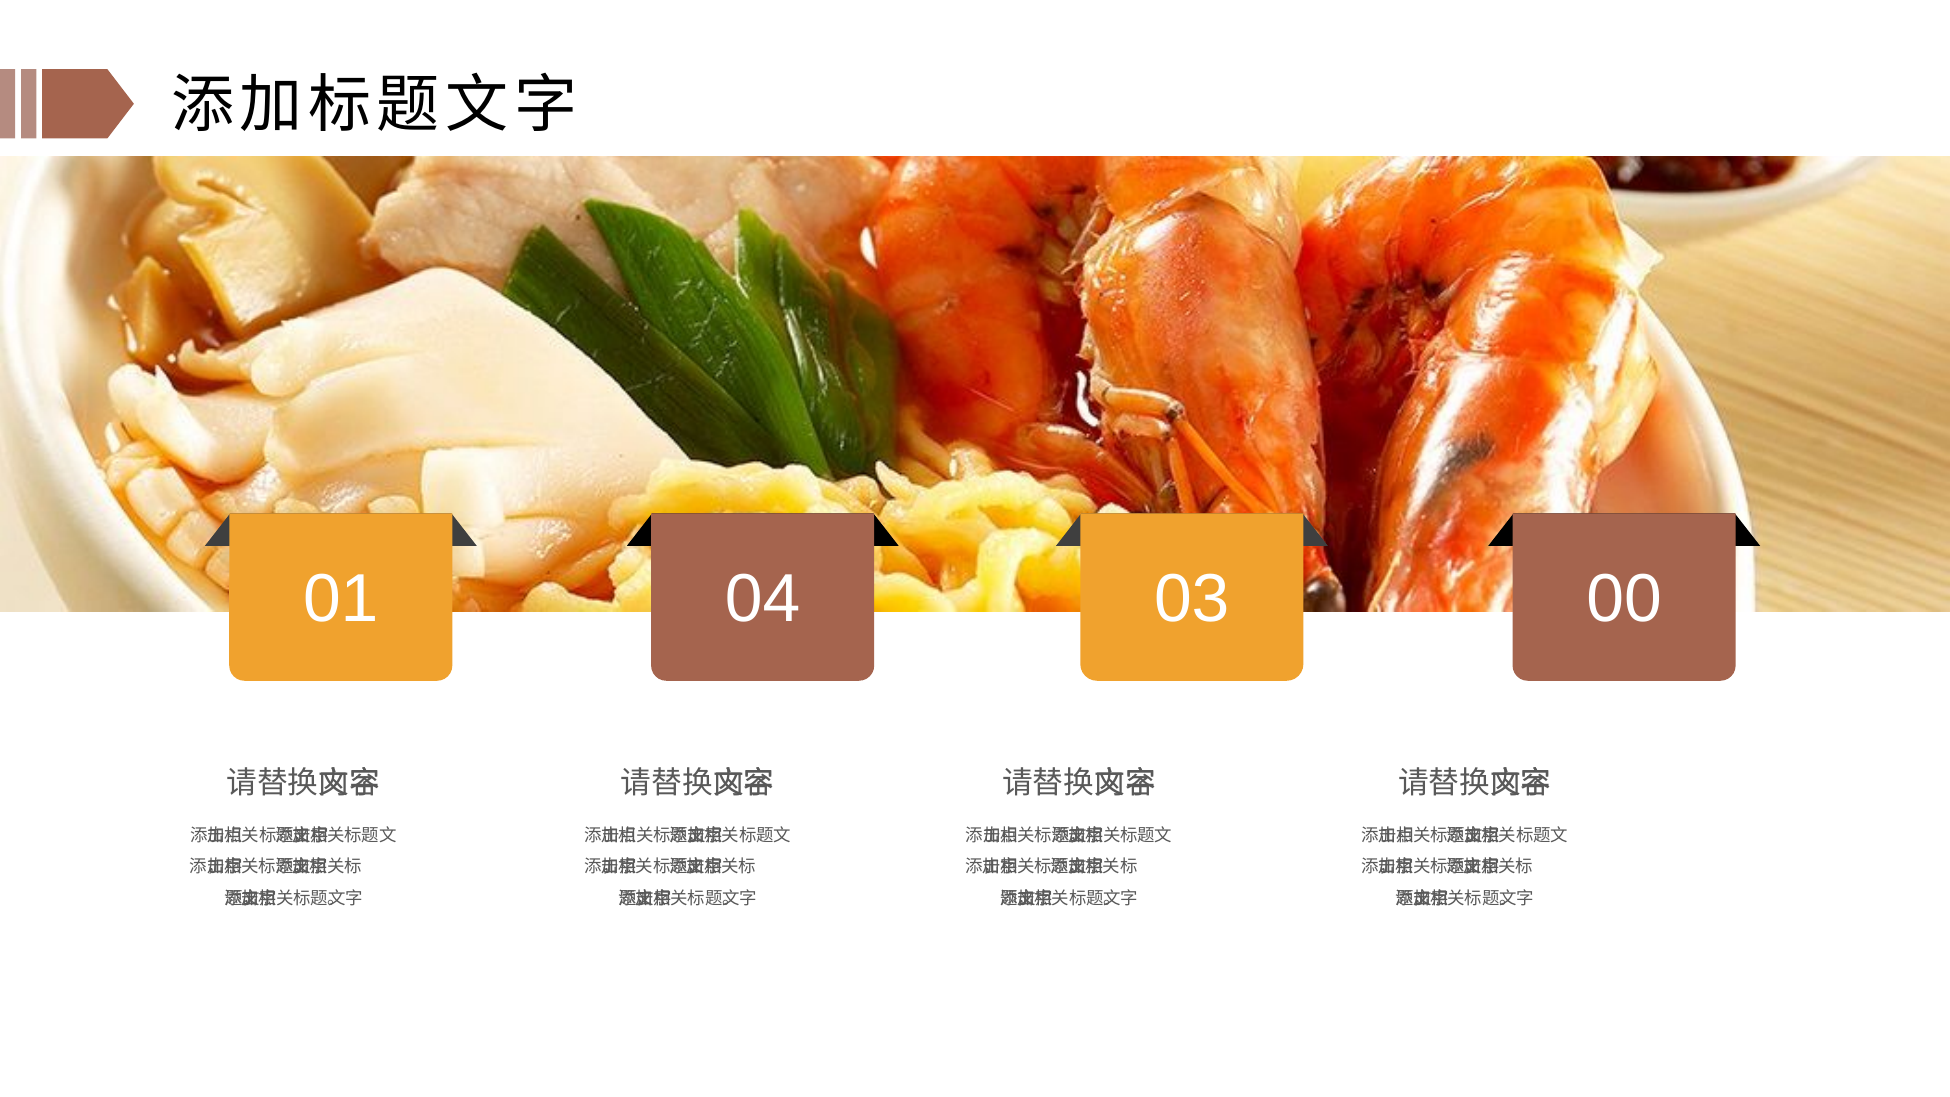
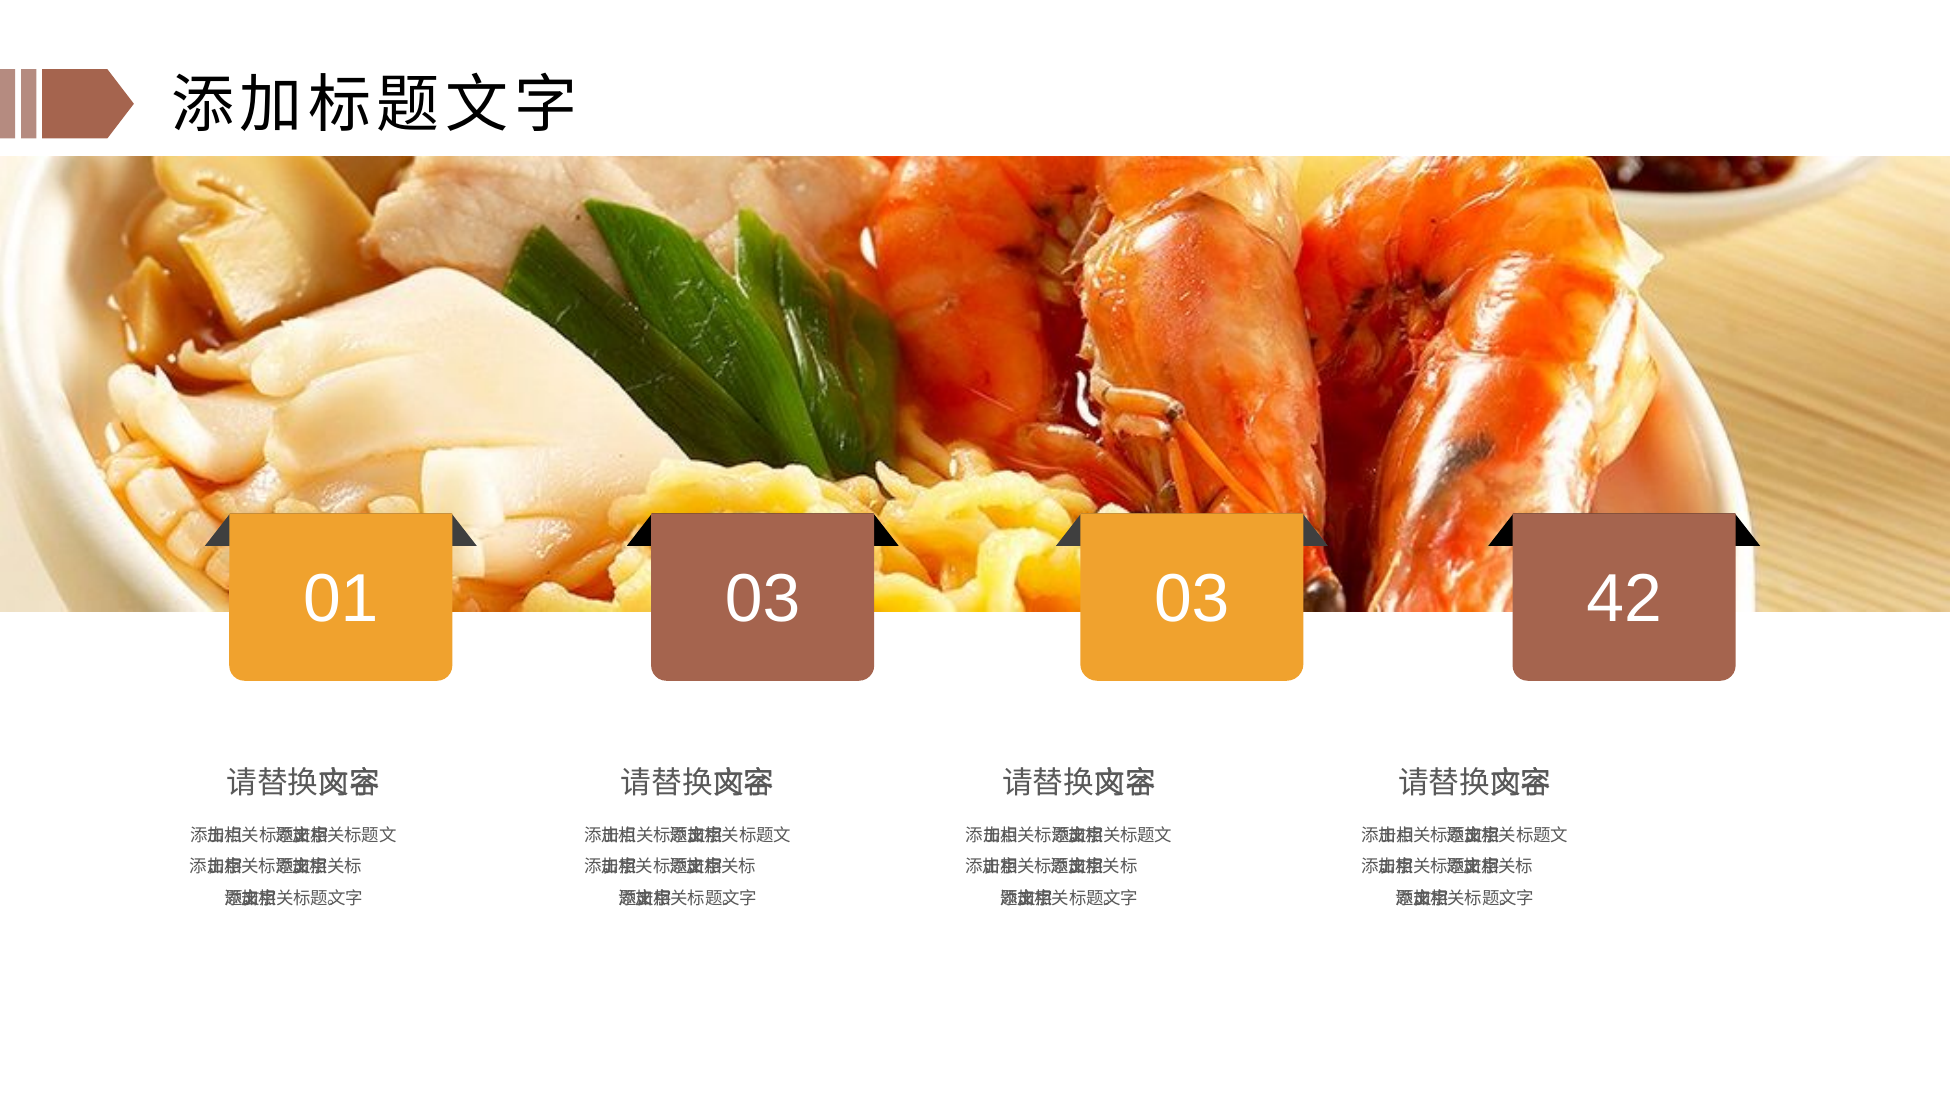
01 04: 04 -> 03 (763, 599)
00: 00 -> 42 (1624, 599)
